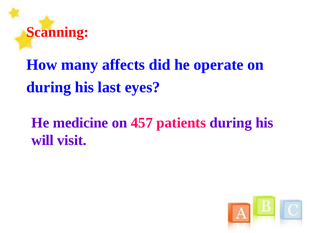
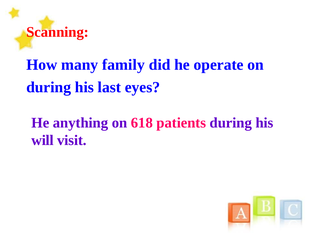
affects: affects -> family (123, 65)
medicine: medicine -> anything (81, 122)
457: 457 -> 618 (142, 122)
